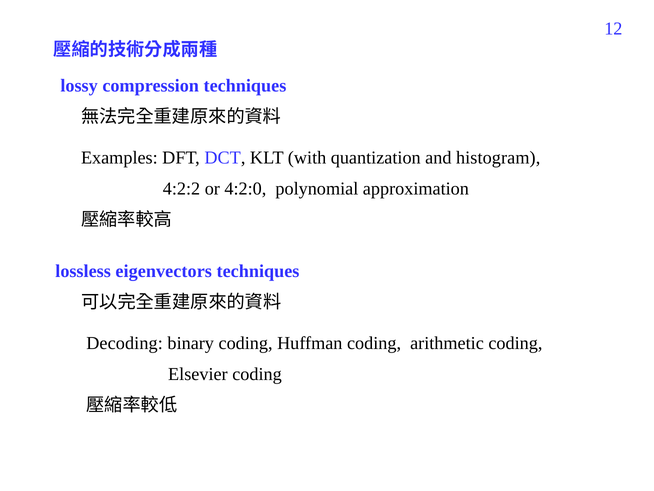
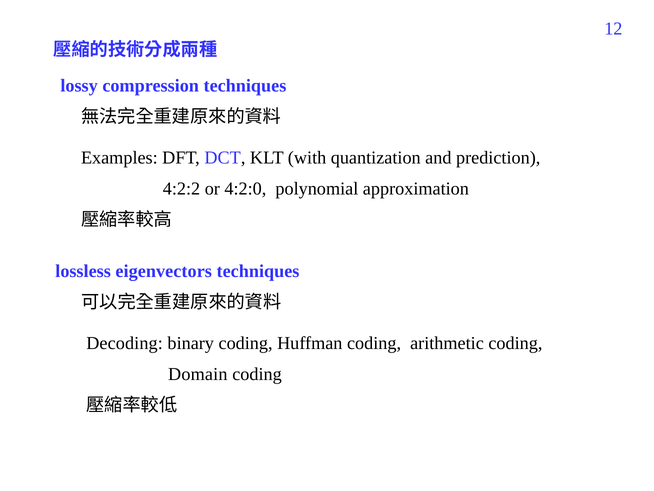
histogram: histogram -> prediction (498, 158)
Elsevier: Elsevier -> Domain (198, 374)
